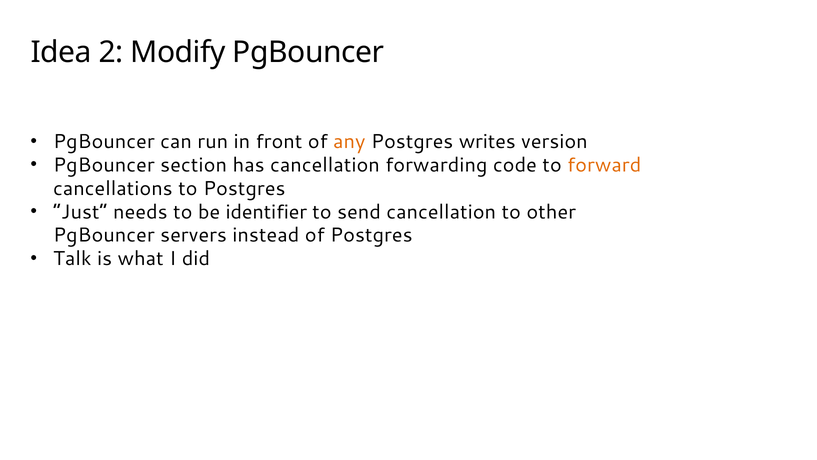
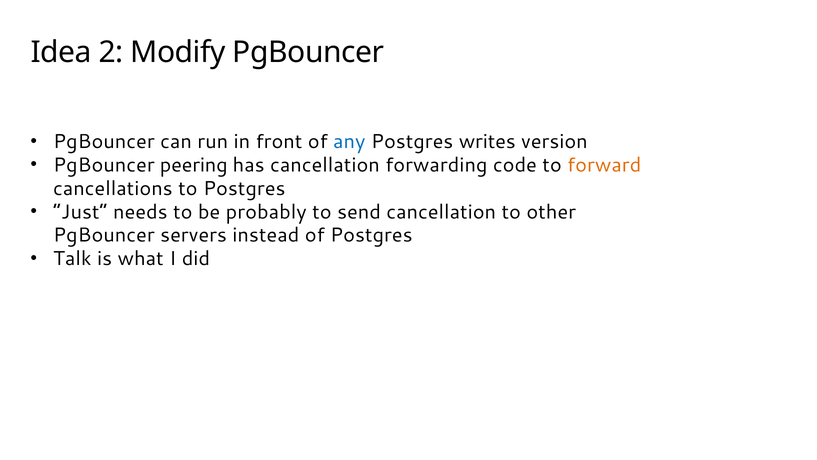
any colour: orange -> blue (349, 142)
section: section -> peering (194, 165)
identifier: identifier -> probably (266, 212)
